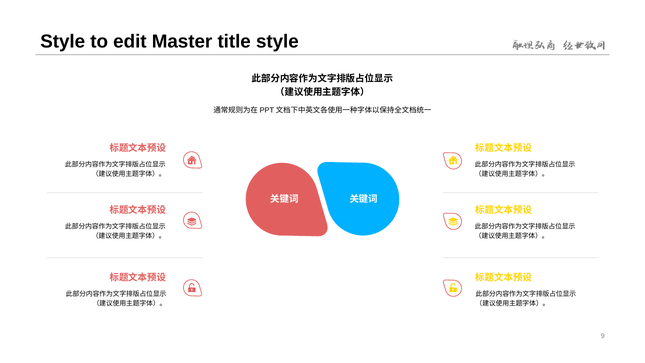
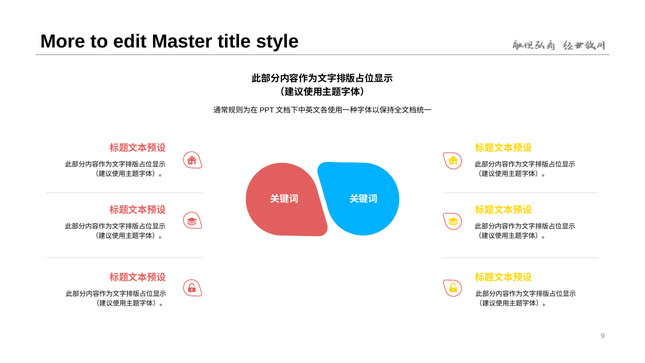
Style: Style -> More (63, 42)
